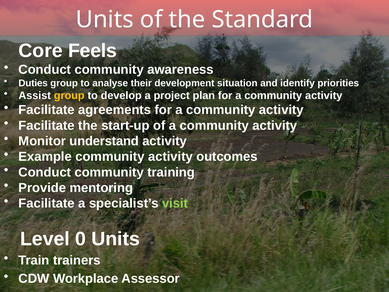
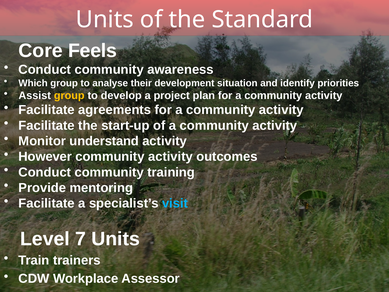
Duties: Duties -> Which (33, 83)
Example: Example -> However (45, 157)
visit colour: light green -> light blue (175, 203)
0: 0 -> 7 (81, 239)
